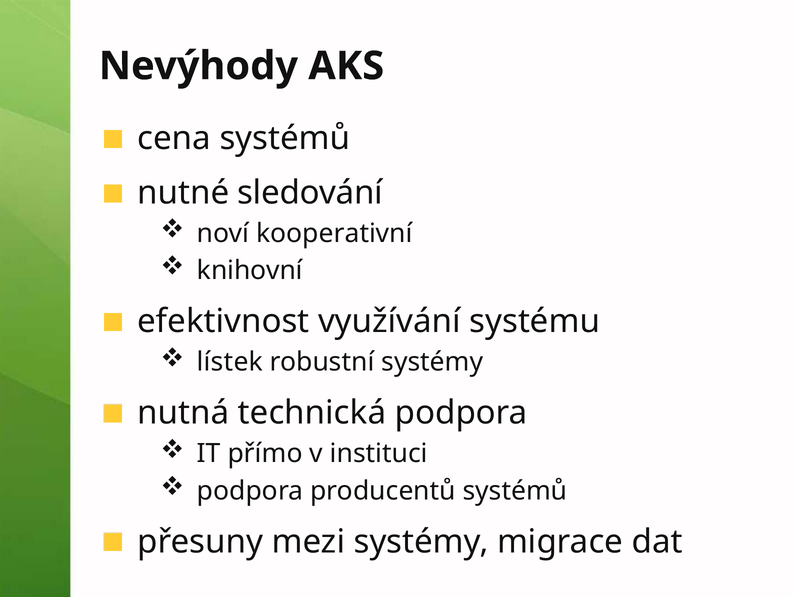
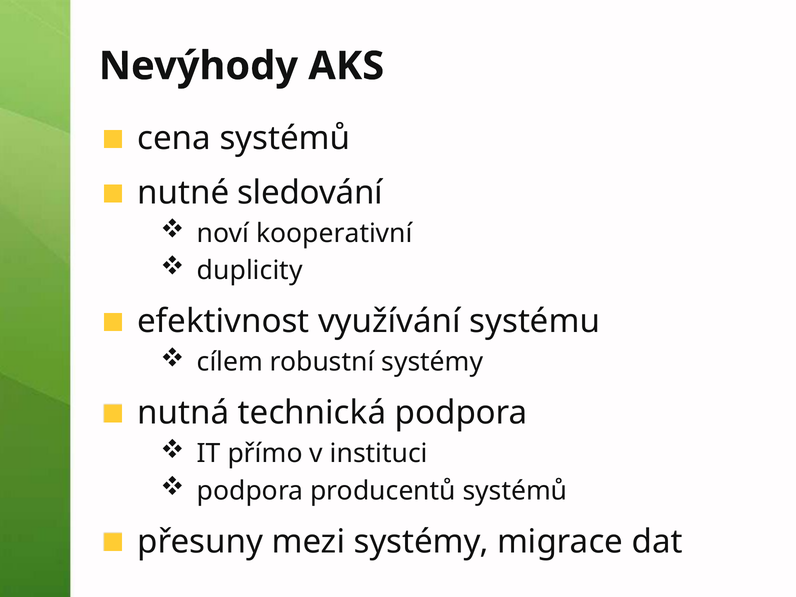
knihovní: knihovní -> duplicity (250, 271)
lístek: lístek -> cílem (230, 362)
